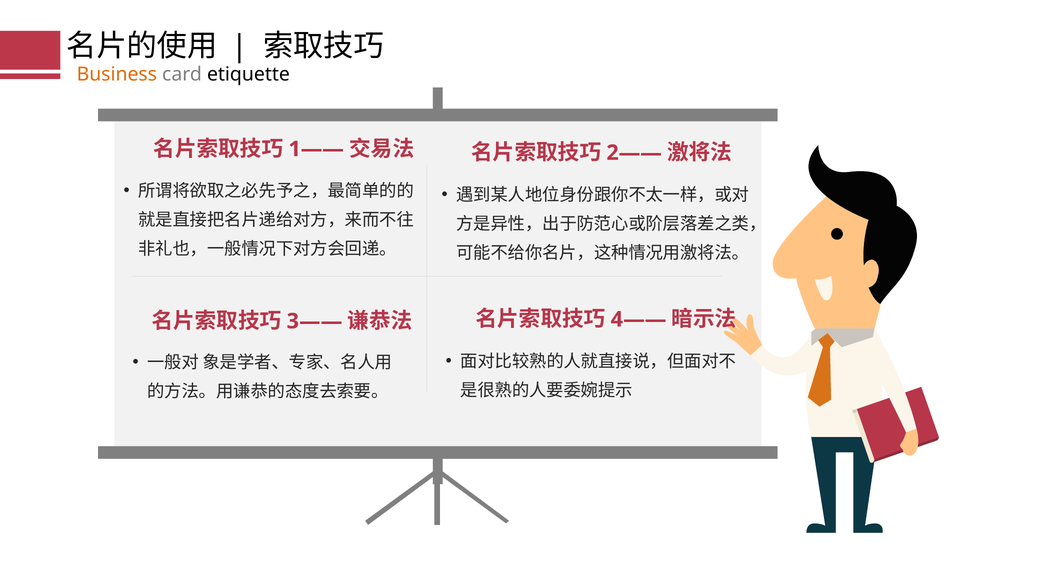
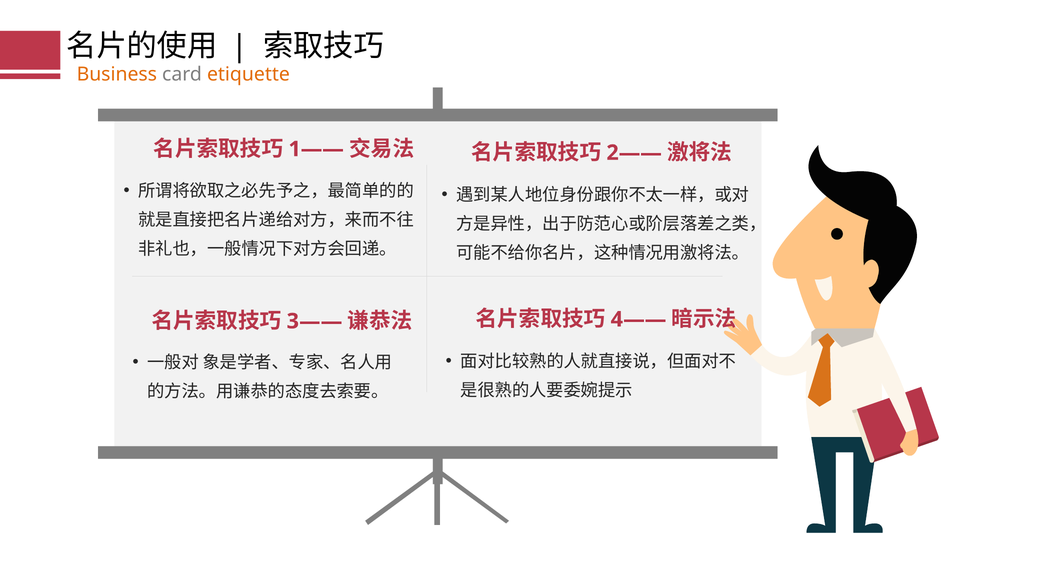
etiquette colour: black -> orange (248, 75)
